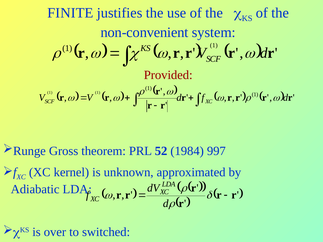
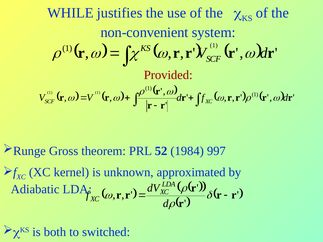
FINITE: FINITE -> WHILE (70, 13)
over: over -> both (55, 232)
